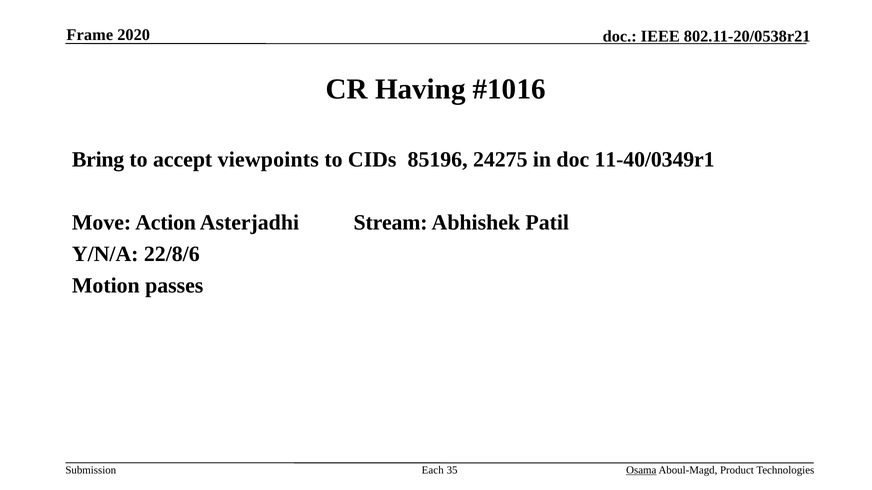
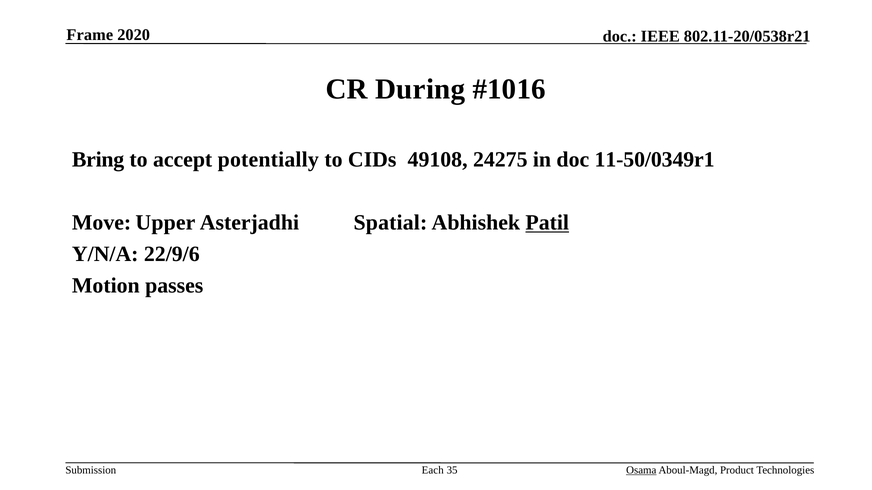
Having: Having -> During (420, 89)
viewpoints: viewpoints -> potentially (268, 160)
85196: 85196 -> 49108 (438, 160)
11-40/0349r1: 11-40/0349r1 -> 11-50/0349r1 (655, 160)
Action: Action -> Upper (165, 223)
Stream: Stream -> Spatial (390, 223)
Patil underline: none -> present (547, 223)
22/8/6: 22/8/6 -> 22/9/6 (172, 254)
